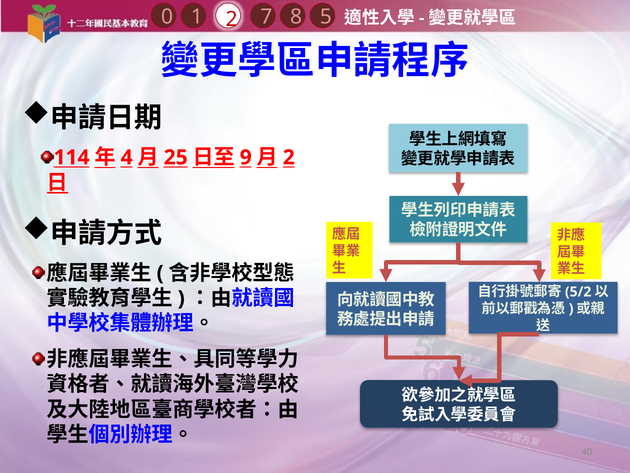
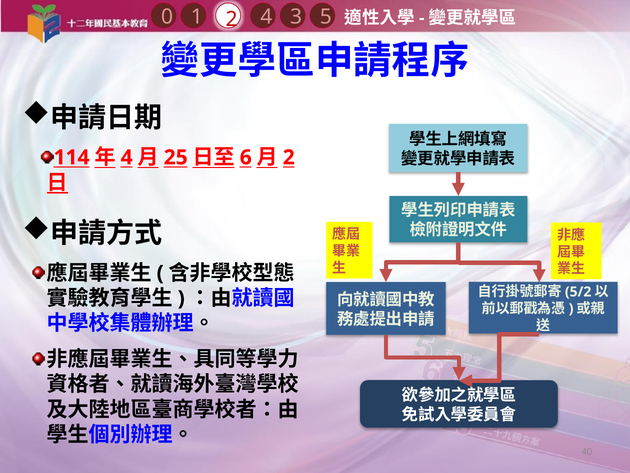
8: 8 -> 3 (296, 17)
2 7: 7 -> 4 (266, 17)
9: 9 -> 6 (246, 157)
